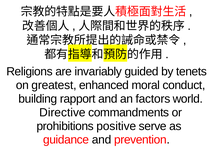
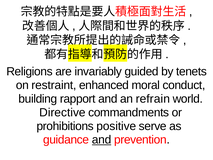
greatest: greatest -> restraint (54, 85)
factors: factors -> refrain (153, 99)
and underline: none -> present (102, 140)
